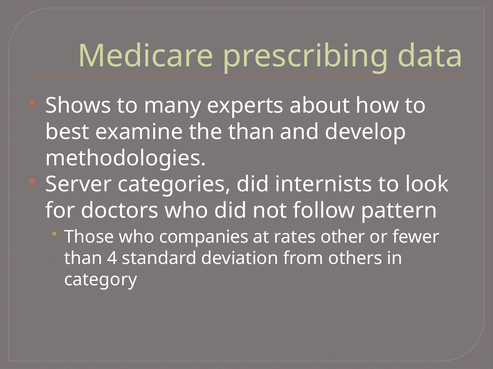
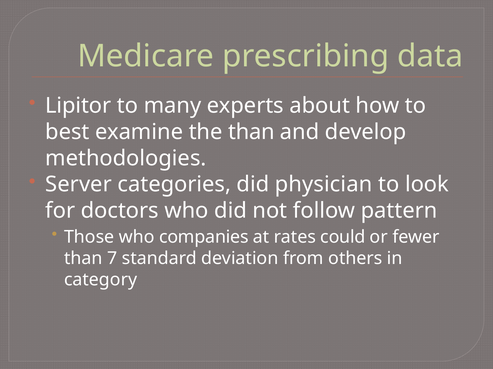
Shows: Shows -> Lipitor (78, 106)
internists: internists -> physician (324, 185)
other: other -> could (343, 237)
4: 4 -> 7 (112, 259)
